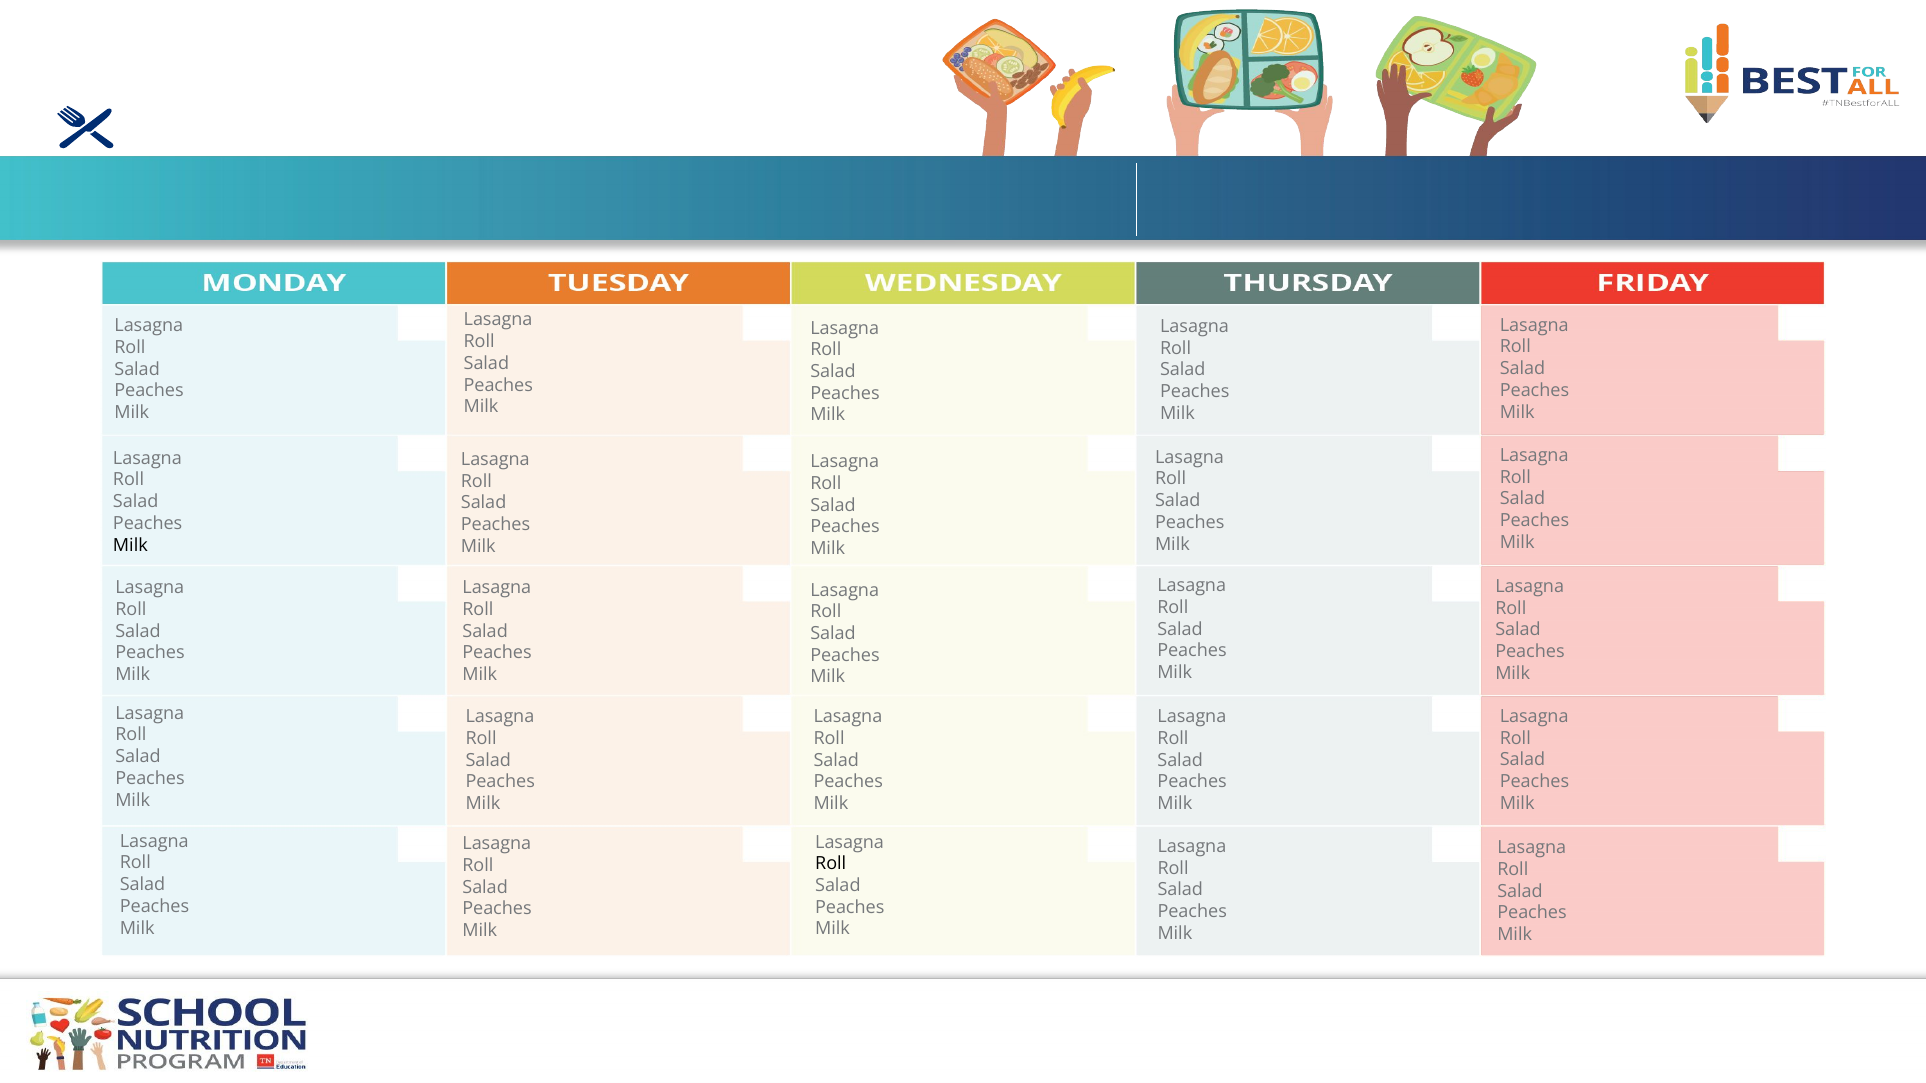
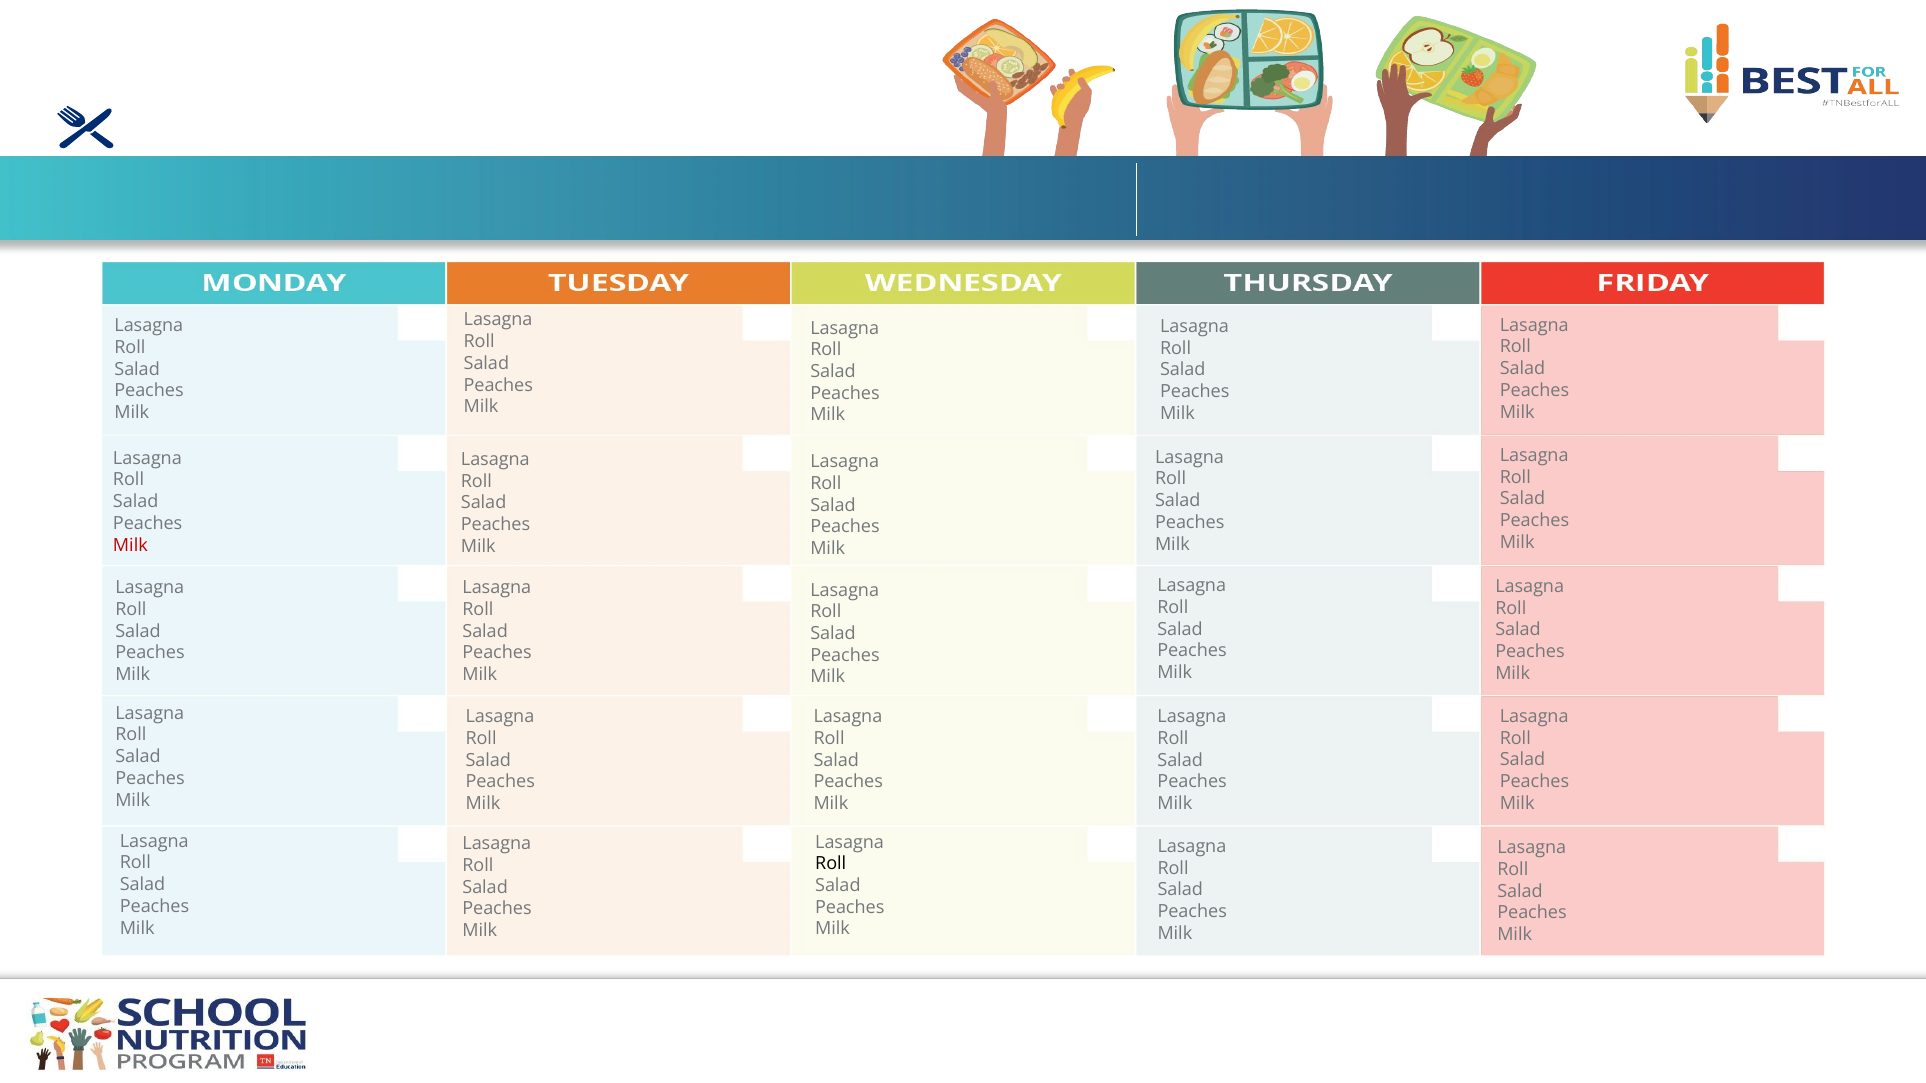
Milk colour: black -> red (130, 545)
